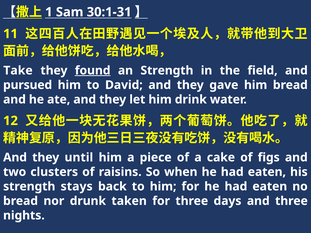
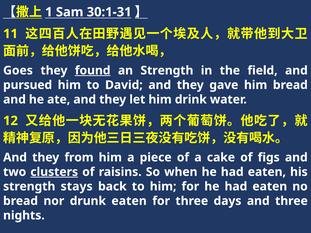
Take: Take -> Goes (18, 71)
until: until -> from (79, 158)
clusters underline: none -> present (54, 172)
drunk taken: taken -> eaten (129, 201)
